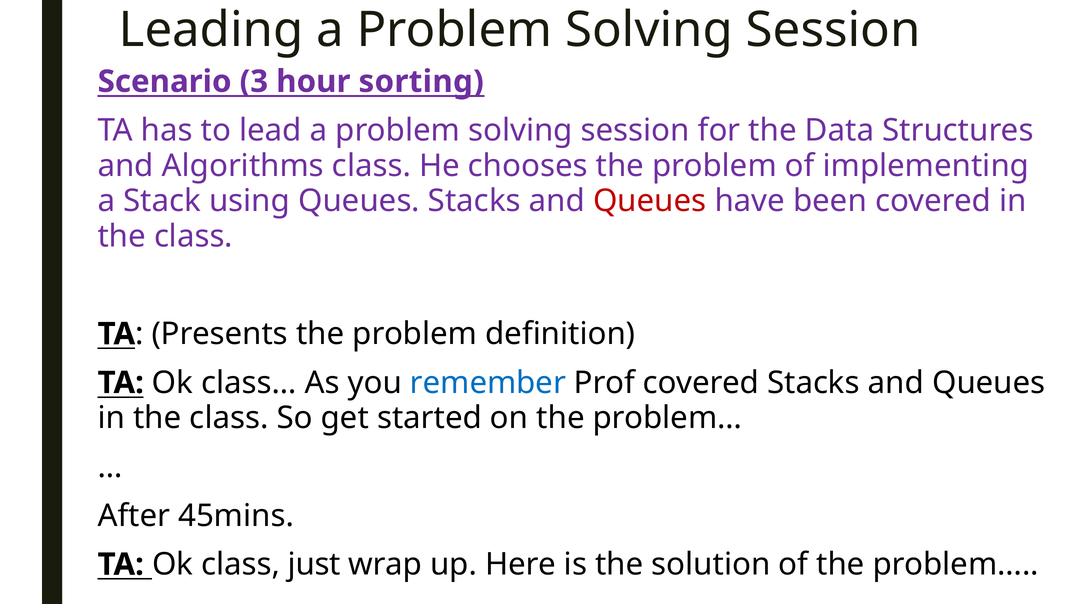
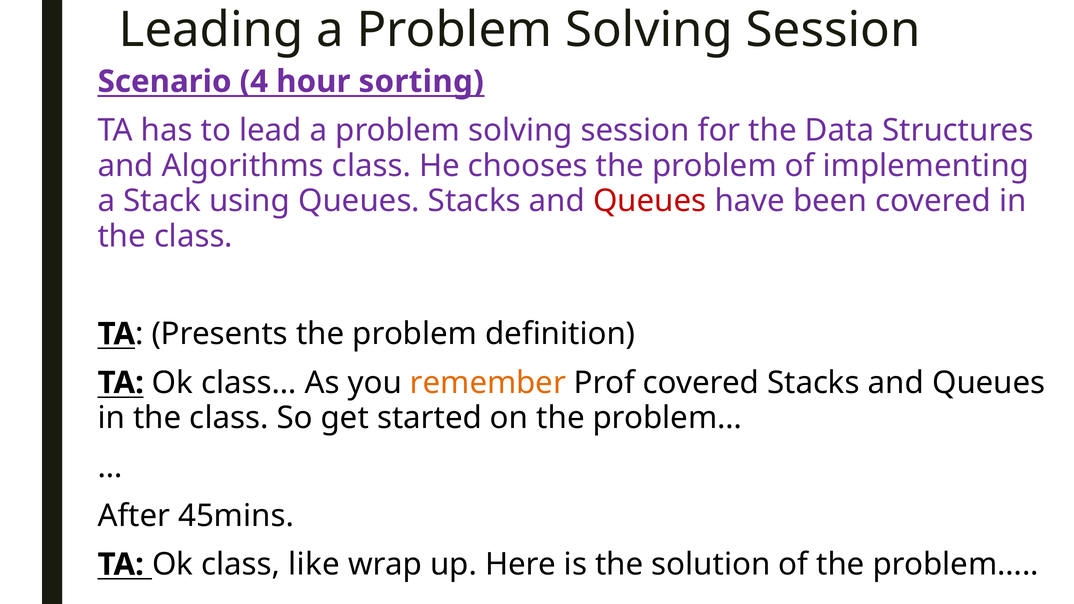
3: 3 -> 4 (254, 82)
remember colour: blue -> orange (488, 383)
just: just -> like (314, 565)
